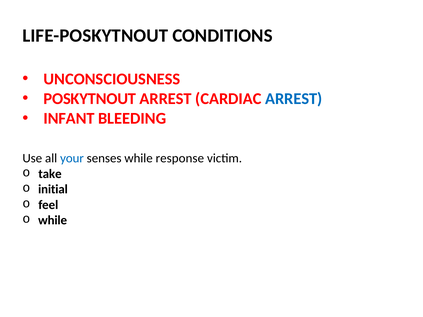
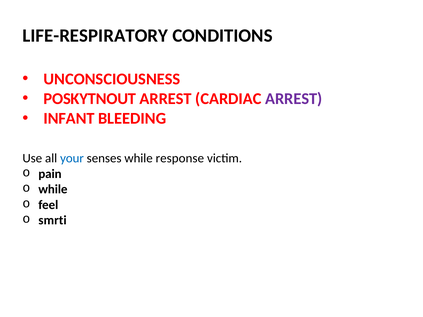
LIFE-POSKYTNOUT: LIFE-POSKYTNOUT -> LIFE-RESPIRATORY (95, 36)
ARREST colour: blue -> purple (294, 99)
take: take -> pain (50, 174)
initial: initial -> while (53, 190)
while: while -> smrti (52, 221)
